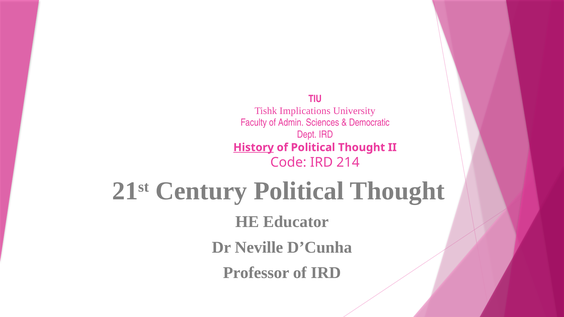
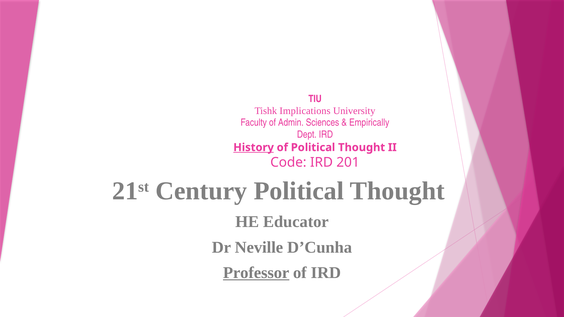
Democratic: Democratic -> Empirically (369, 123)
214: 214 -> 201 (348, 163)
Professor underline: none -> present (256, 273)
